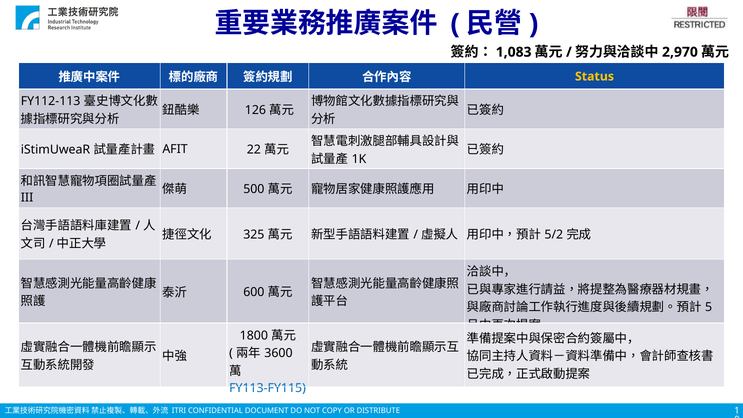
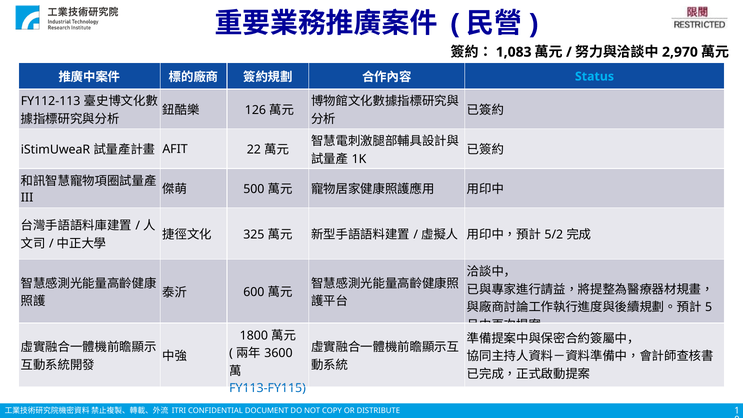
Status colour: yellow -> light blue (594, 76)
